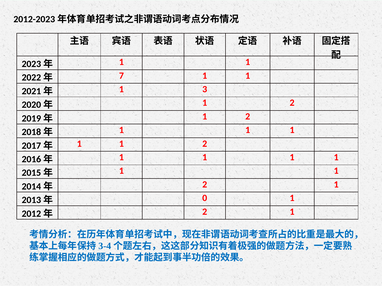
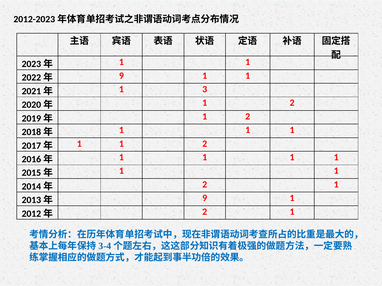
7: 7 -> 9 (121, 76)
0: 0 -> 9 (205, 198)
